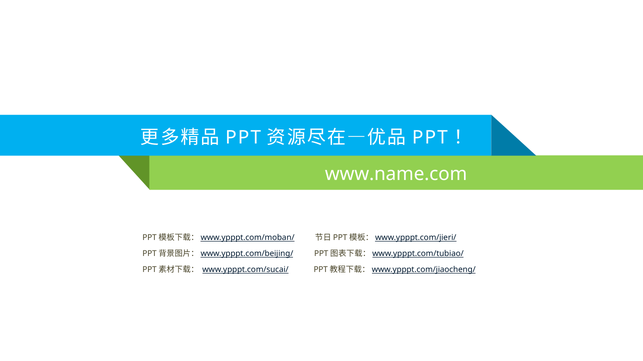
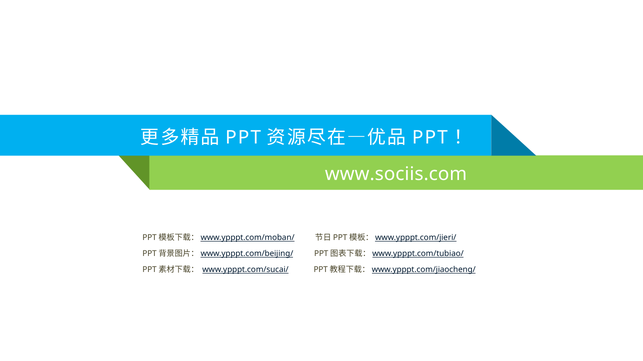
www.name.com: www.name.com -> www.sociis.com (396, 174)
